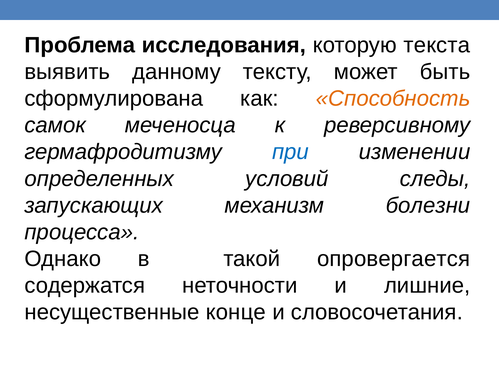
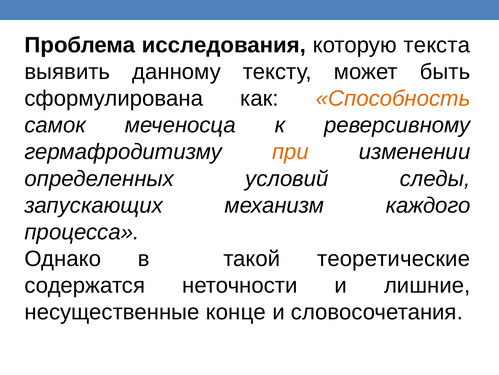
при colour: blue -> orange (290, 152)
болезни: болезни -> каждого (428, 205)
опровергается: опровергается -> теоретические (394, 258)
